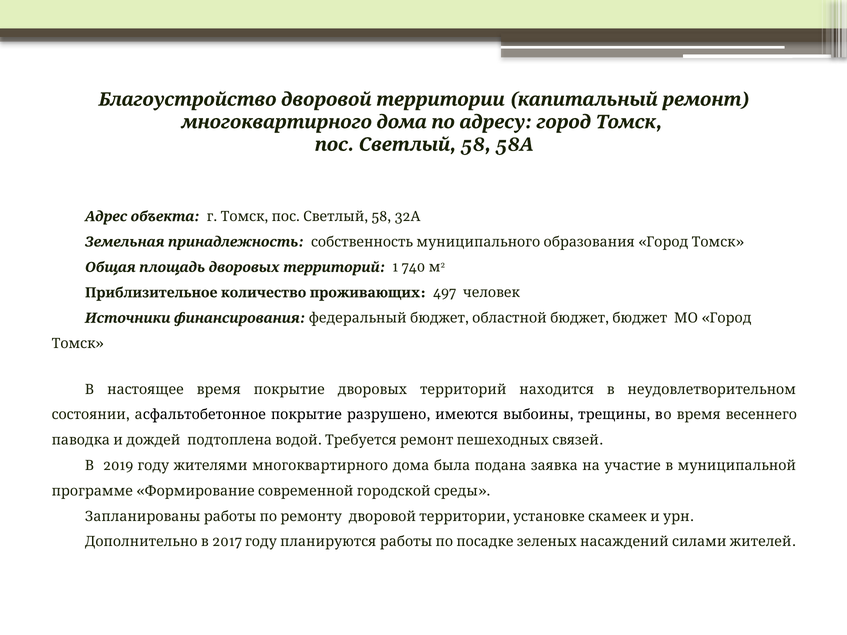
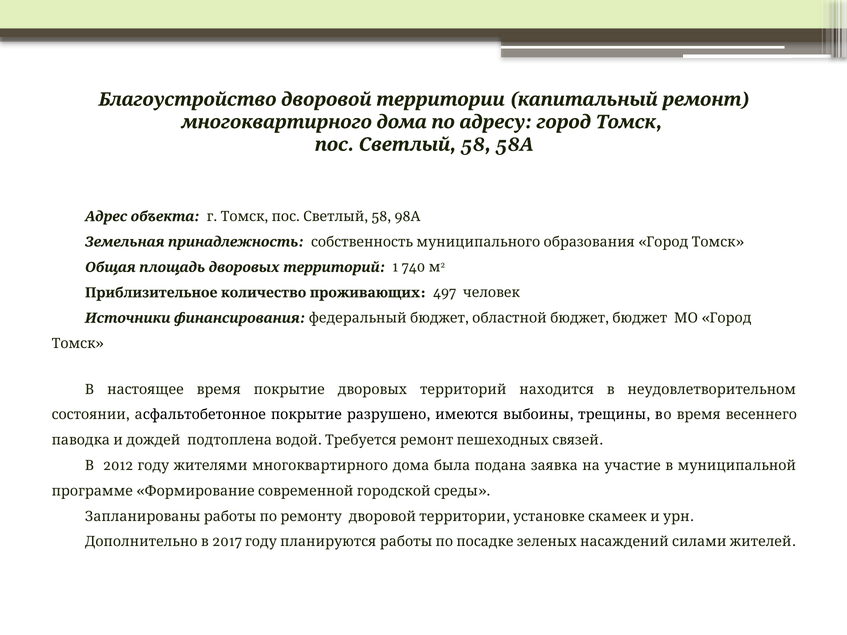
32: 32 -> 98 (403, 217)
2019: 2019 -> 2012 (118, 466)
